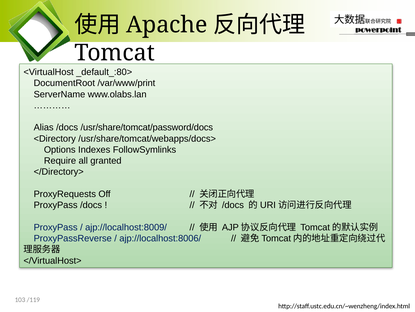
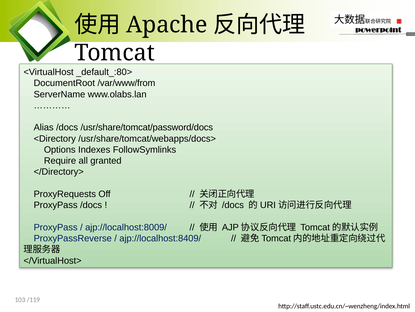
/var/www/print: /var/www/print -> /var/www/from (126, 83)
ajp://localhost:8006/: ajp://localhost:8006/ -> ajp://localhost:8409/ (160, 238)
